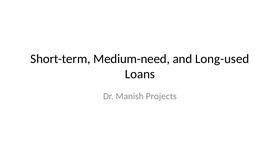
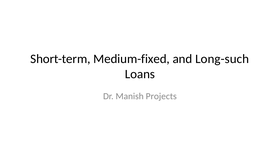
Medium-need: Medium-need -> Medium-fixed (132, 59)
Long-used: Long-used -> Long-such (222, 59)
